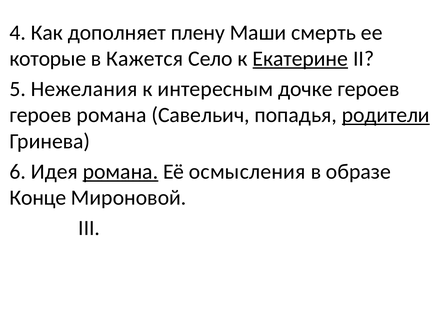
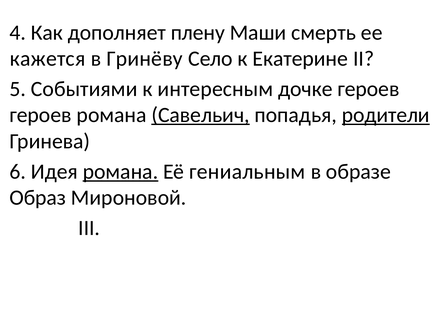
которые: которые -> кажется (48, 59)
Кажется: Кажется -> Гринёву (145, 59)
Екатерине underline: present -> none (300, 59)
Нежелания: Нежелания -> Событиями (84, 89)
Савельич underline: none -> present (201, 115)
осмысления: осмысления -> гениальным (247, 172)
Конце: Конце -> Образ (38, 198)
